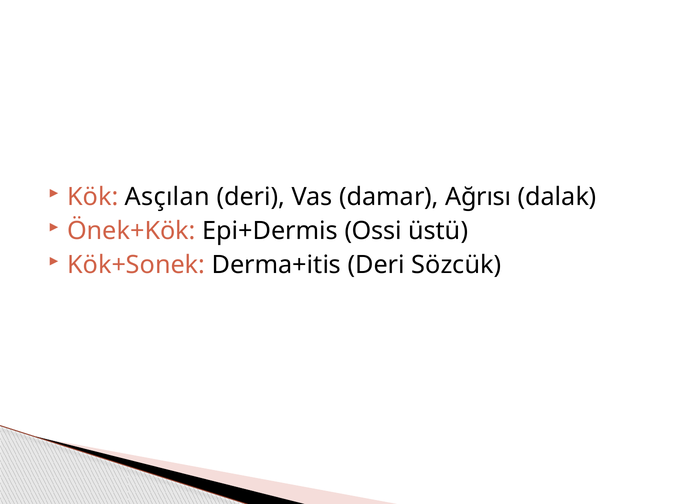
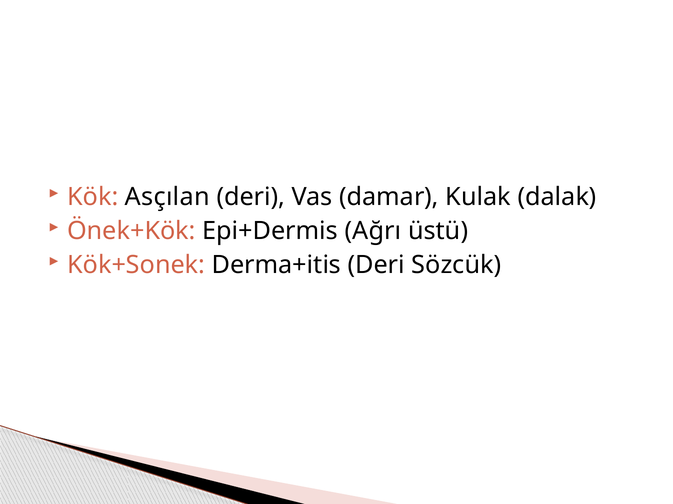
Ağrısı: Ağrısı -> Kulak (478, 197)
Ossi: Ossi -> Ağrı (373, 231)
